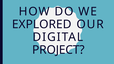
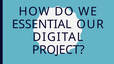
EXPLORED: EXPLORED -> ESSENTIAL (42, 24)
